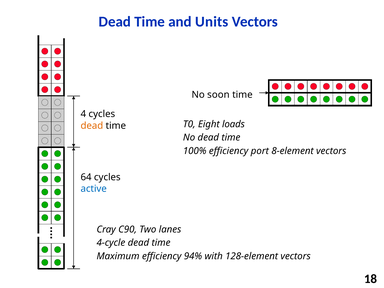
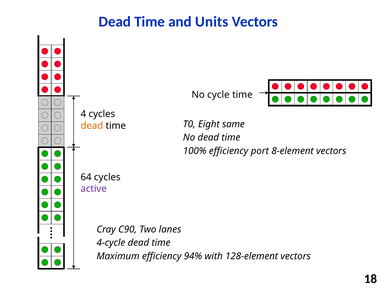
soon: soon -> cycle (218, 95)
loads: loads -> same (233, 124)
active colour: blue -> purple (94, 189)
